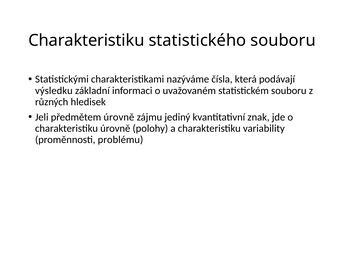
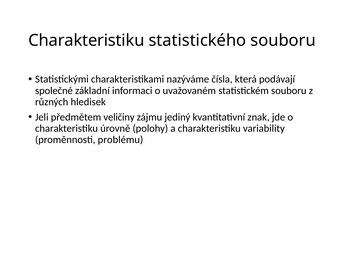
výsledku: výsledku -> společné (54, 91)
předmětem úrovně: úrovně -> veličiny (119, 117)
